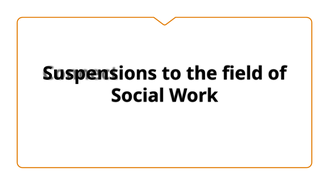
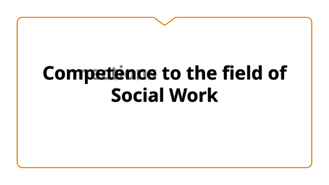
Suspensions: Suspensions -> Competence (100, 73)
